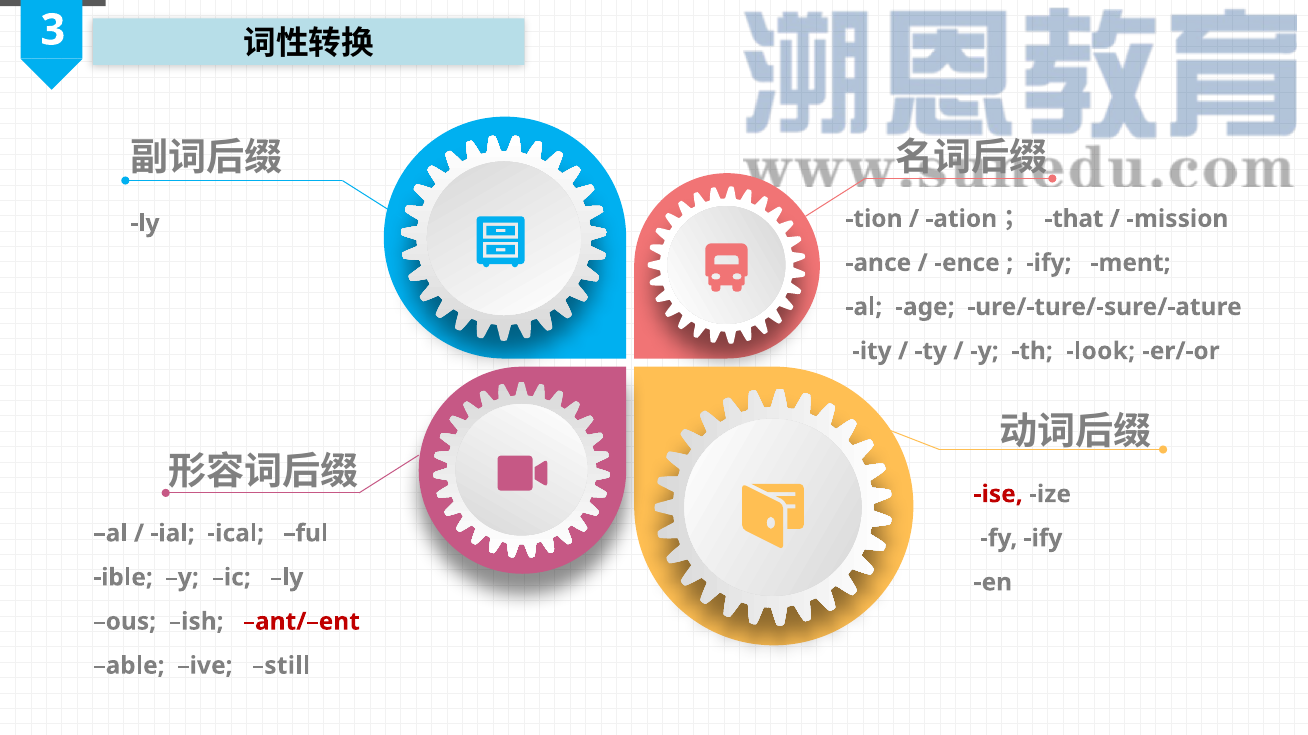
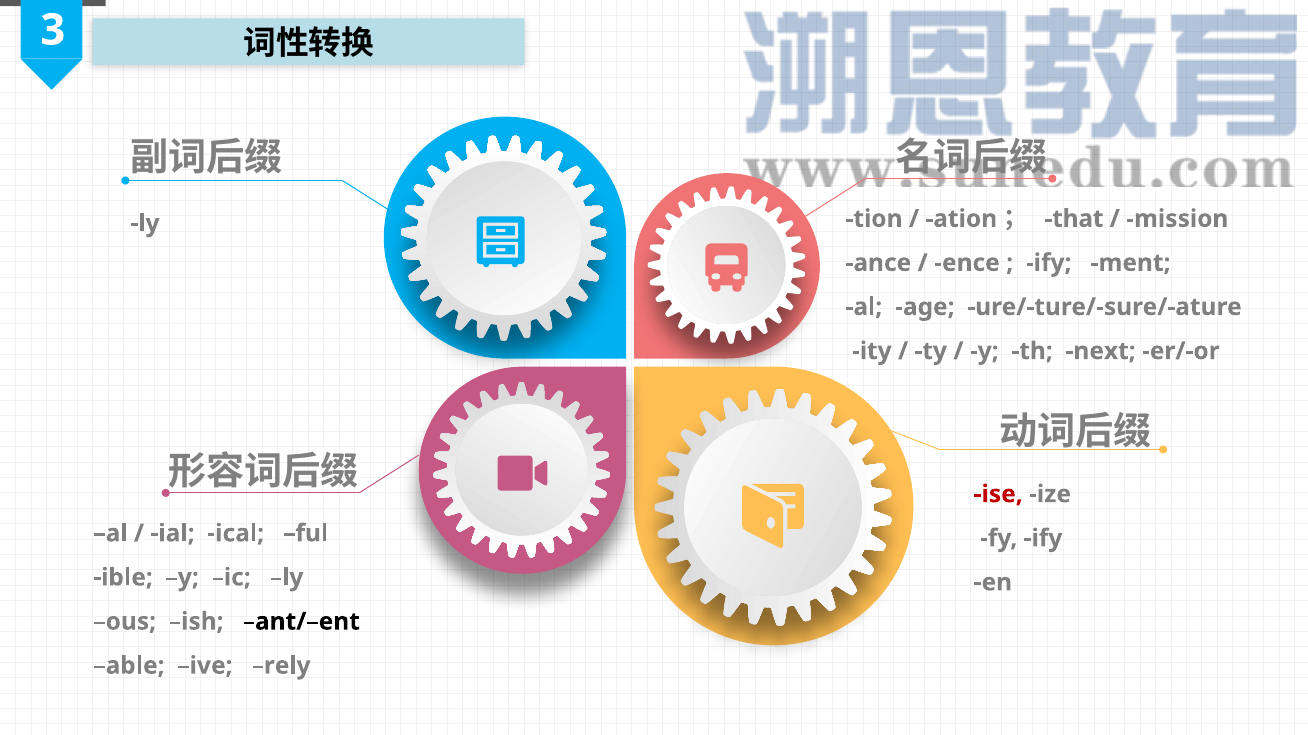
look: look -> next (1101, 351)
ant/–ent colour: red -> black (301, 622)
still: still -> rely (281, 666)
